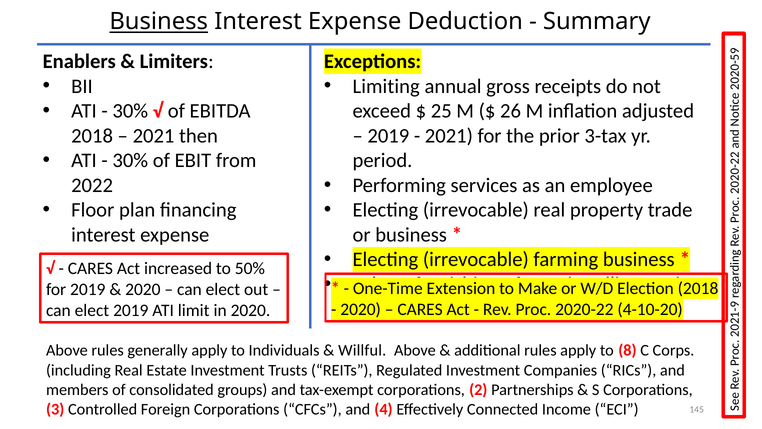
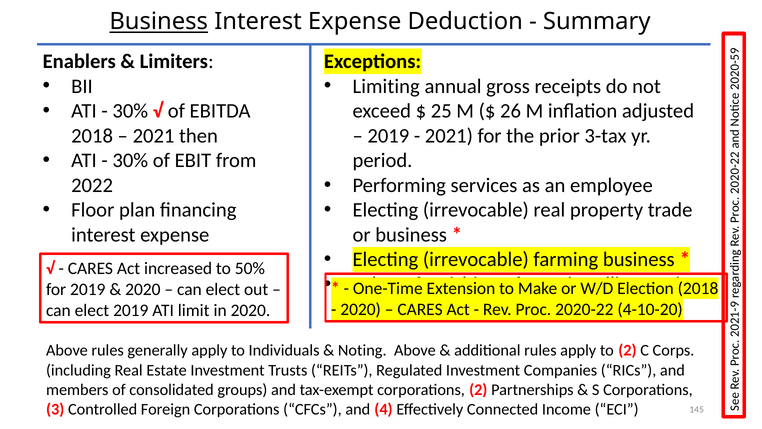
Willful: Willful -> Noting (362, 350)
to 8: 8 -> 2 (627, 350)
